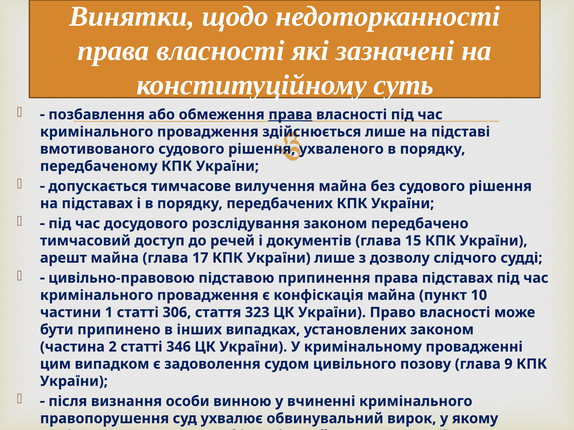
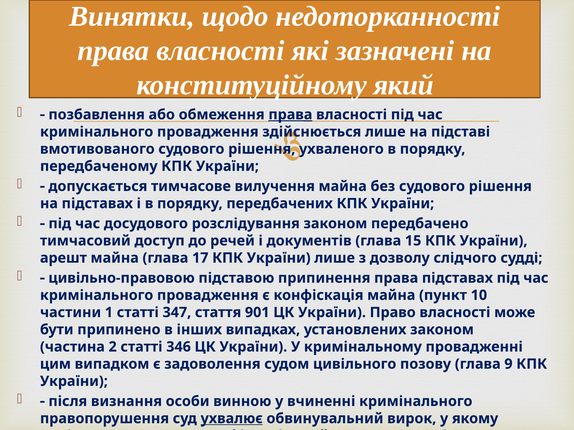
суть: суть -> який (404, 85)
306: 306 -> 347 (177, 313)
323: 323 -> 901 (257, 313)
ухвалює underline: none -> present (232, 419)
